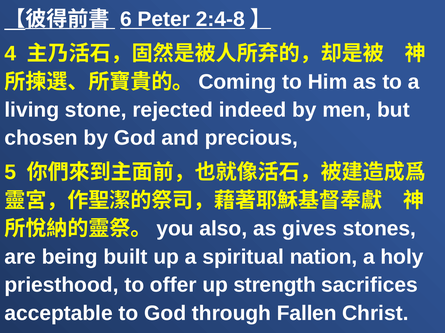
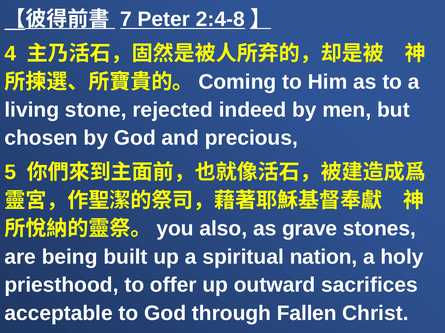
6: 6 -> 7 (126, 19)
gives: gives -> grave (310, 229)
strength: strength -> outward (275, 286)
